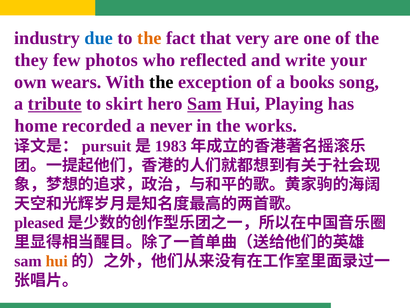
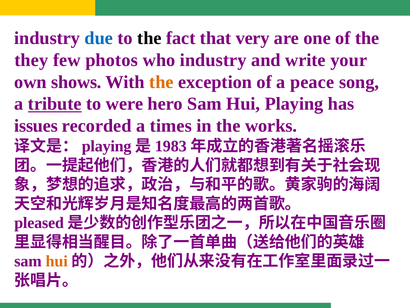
the colour: orange -> black (149, 38)
who reflected: reflected -> industry (213, 60)
wears: wears -> shows (76, 82)
the colour: black -> orange (161, 82)
books: books -> peace (312, 82)
skirt: skirt -> were (125, 104)
Sam underline: present -> none (204, 104)
home: home -> issues (36, 126)
never: never -> times (171, 126)
pursuit: pursuit -> playing (107, 146)
